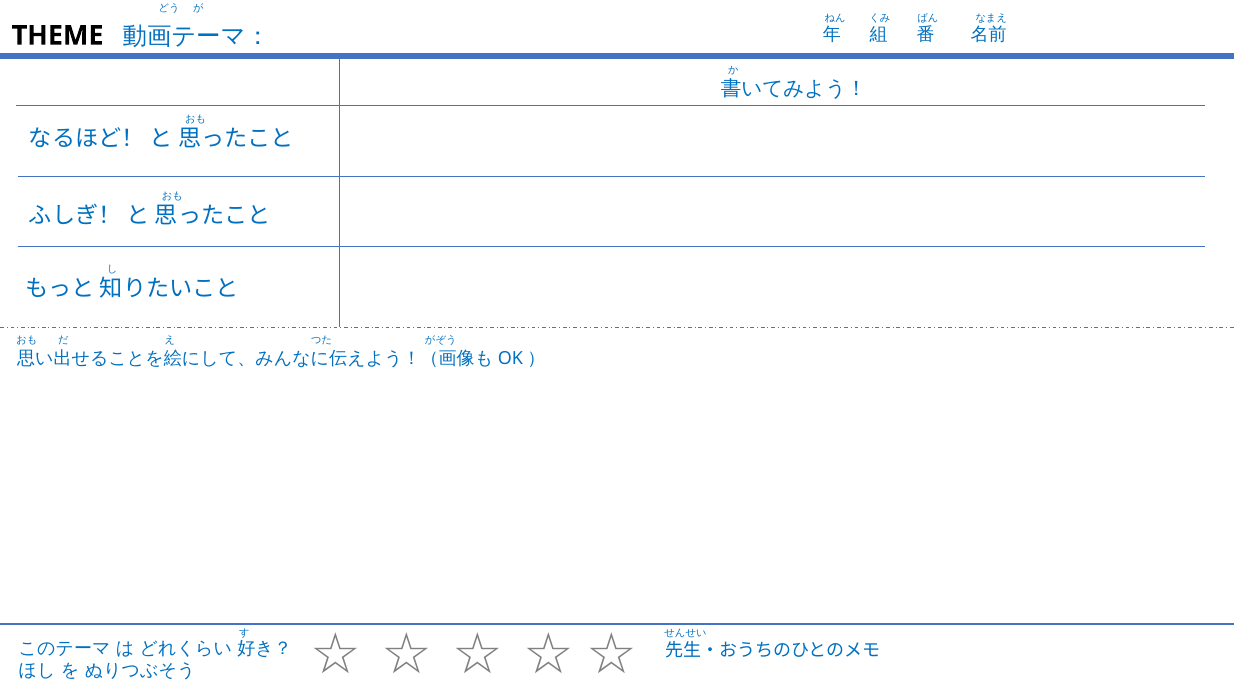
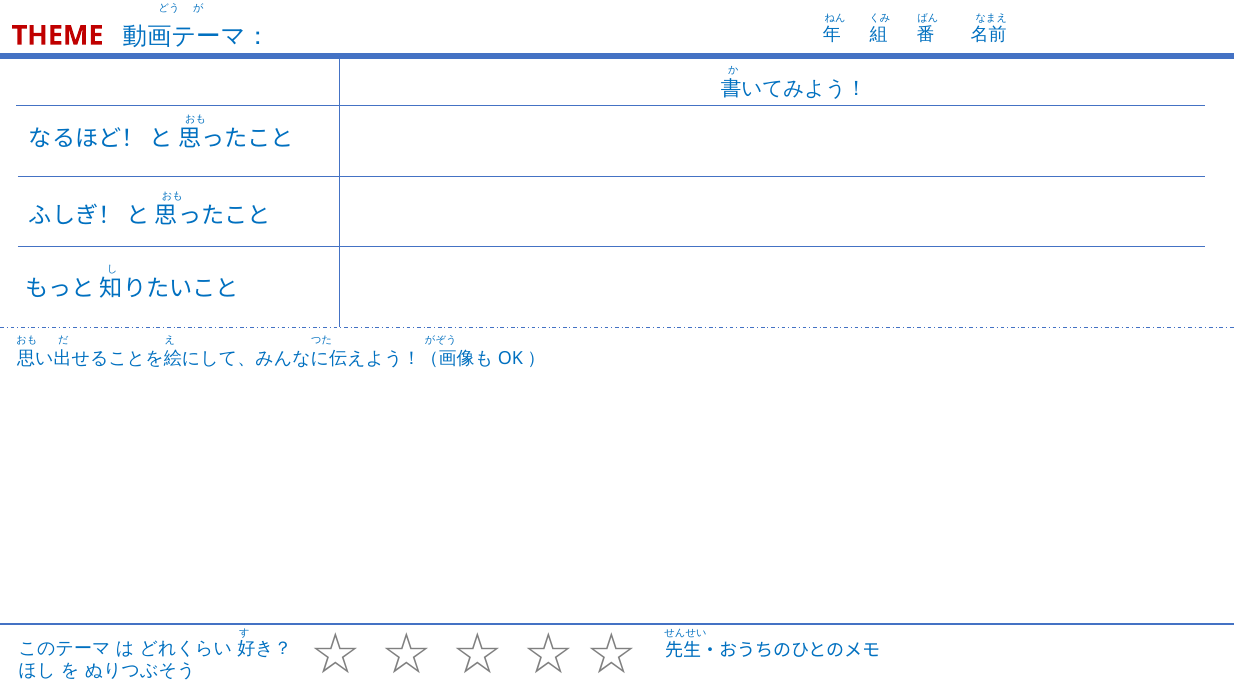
THEME colour: black -> red (58, 36)
